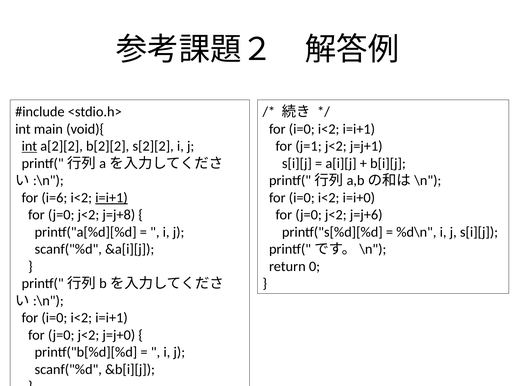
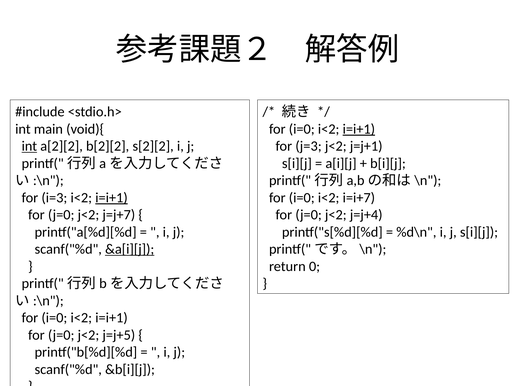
i=i+1 underline: none -> present (359, 129)
j=1: j=1 -> j=3 (309, 146)
i=6: i=6 -> i=3 (54, 198)
i=i+0: i=i+0 -> i=i+7 (359, 198)
j=j+8: j=j+8 -> j=j+7 (119, 215)
j=j+6: j=j+6 -> j=j+4 (366, 215)
&a[i][j underline: none -> present (130, 249)
j=j+0: j=j+0 -> j=j+5 (119, 335)
